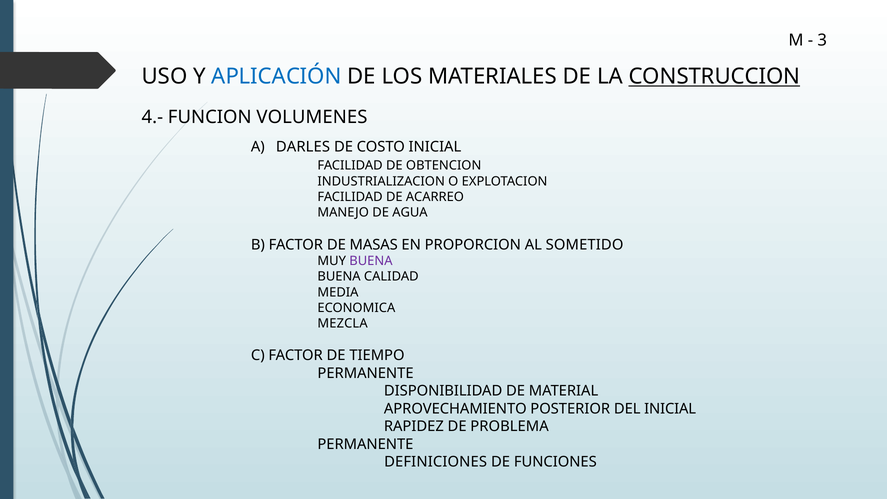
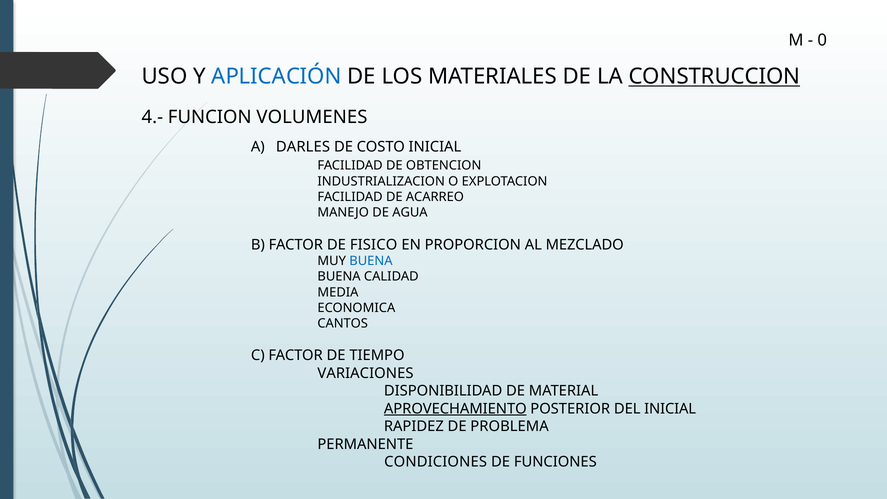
3: 3 -> 0 (822, 40)
MASAS: MASAS -> FISICO (374, 245)
SOMETIDO: SOMETIDO -> MEZCLADO (585, 245)
BUENA colour: purple -> blue (371, 261)
MEZCLA: MEZCLA -> CANTOS (343, 323)
PERMANENTE: PERMANENTE -> VARIACIONES (365, 373)
APROVECHAMIENTO underline: none -> present (455, 409)
DEFINICIONES: DEFINICIONES -> CONDICIONES (436, 462)
